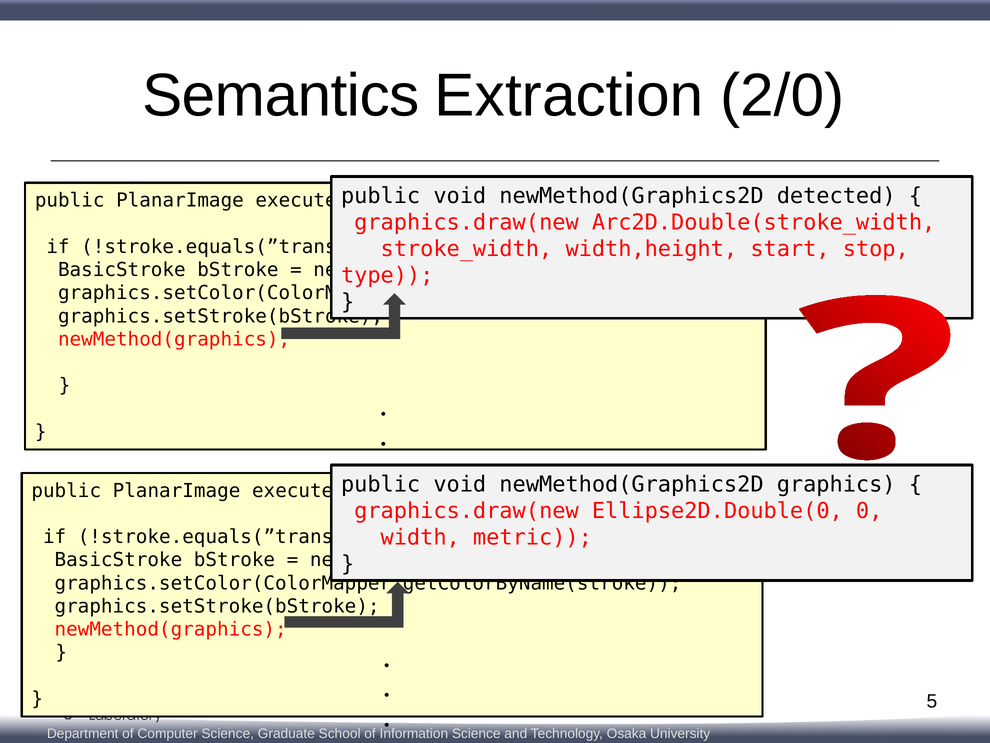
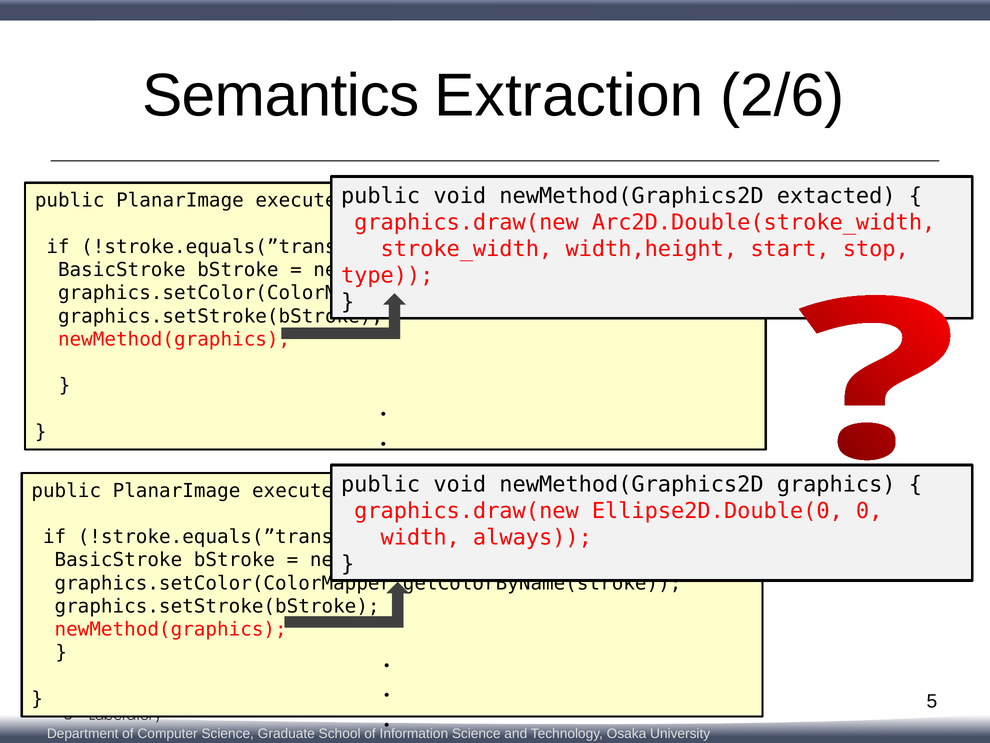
2/0: 2/0 -> 2/6 (782, 96)
detected: detected -> extacted (836, 196)
metric: metric -> always (532, 537)
